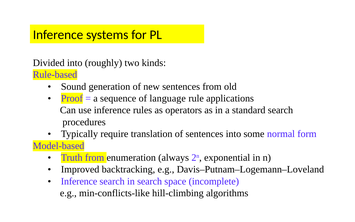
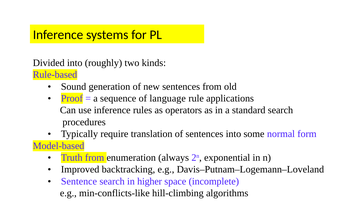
Inference: Inference -> Sentence (79, 181)
in search: search -> higher (150, 181)
